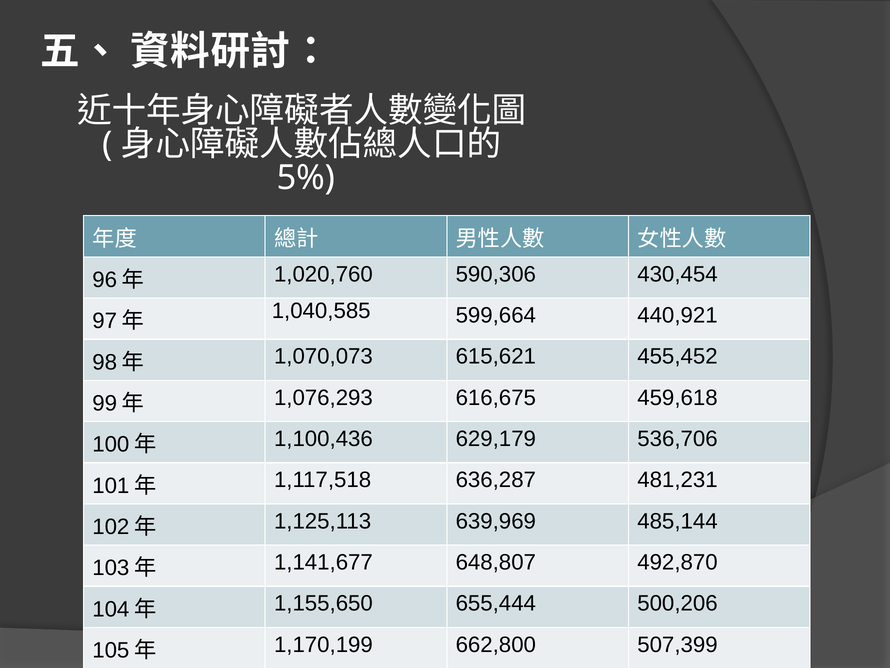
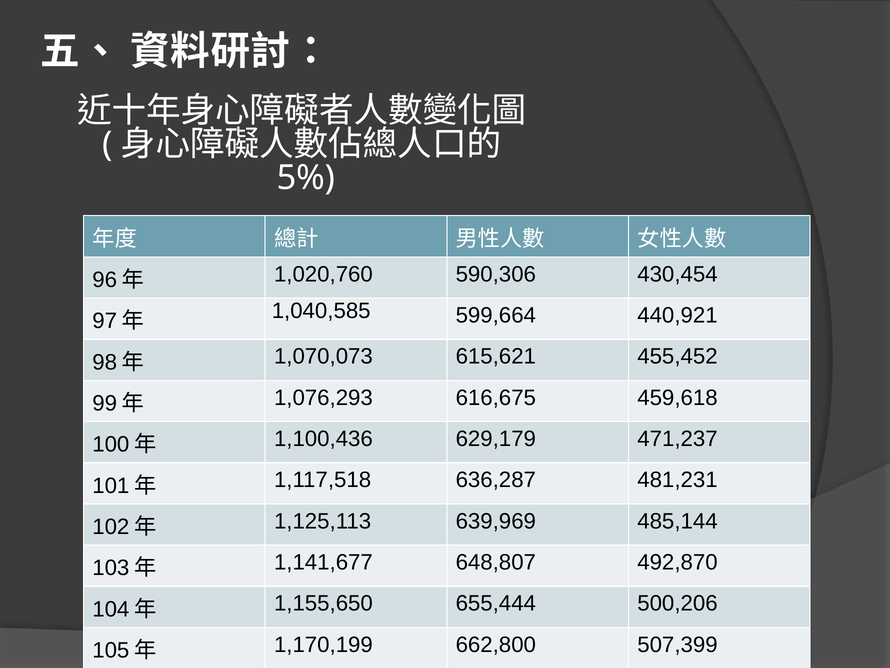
536,706: 536,706 -> 471,237 (678, 439)
